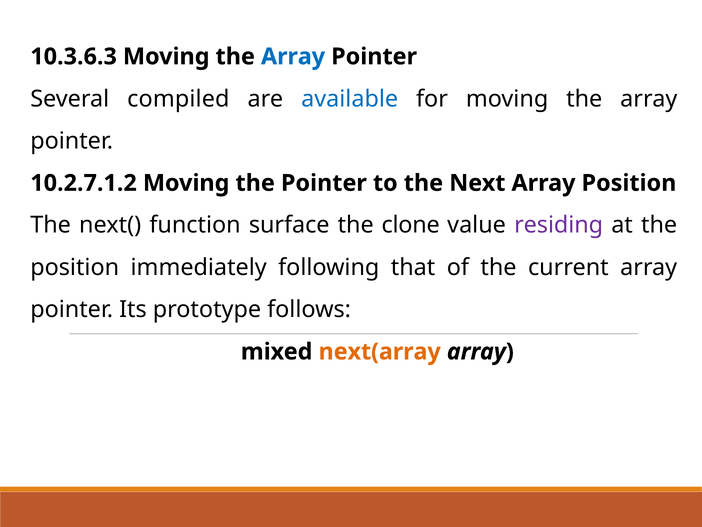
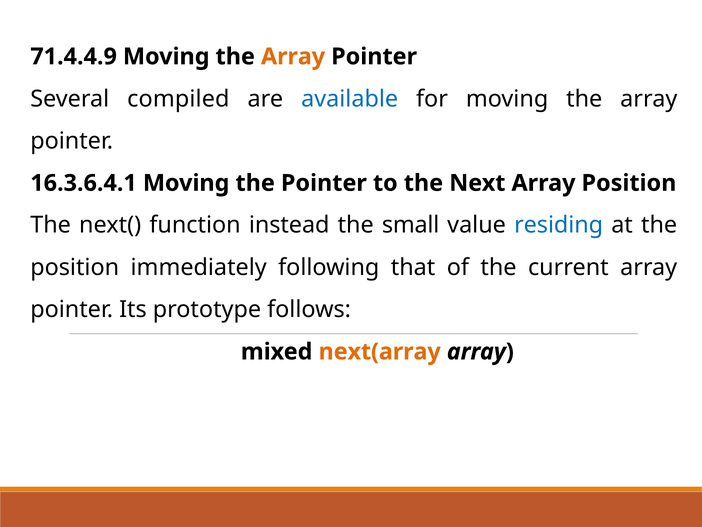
10.3.6.3: 10.3.6.3 -> 71.4.4.9 (74, 57)
Array colour: blue -> orange (293, 57)
10.2.7.1.2: 10.2.7.1.2 -> 16.3.6.4.1 (84, 183)
surface: surface -> instead (289, 225)
clone: clone -> small (411, 225)
residing colour: purple -> blue (559, 225)
